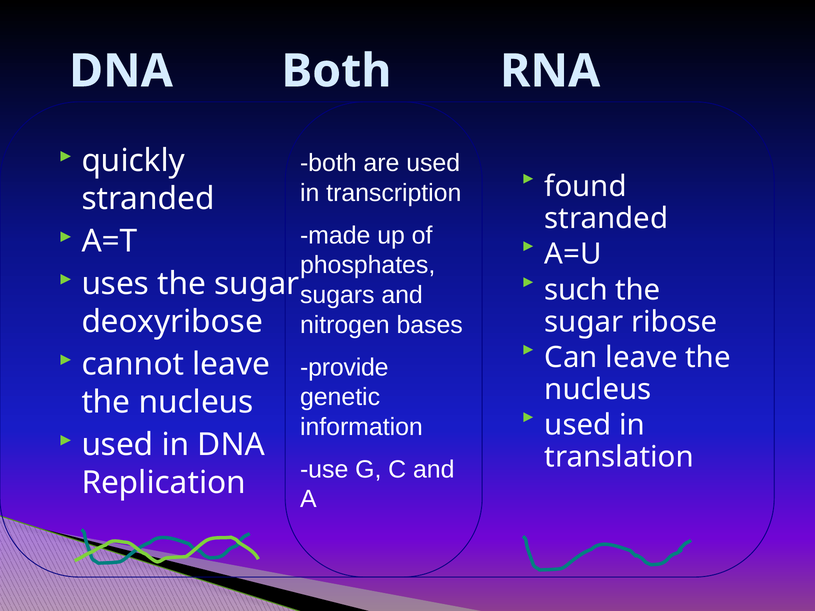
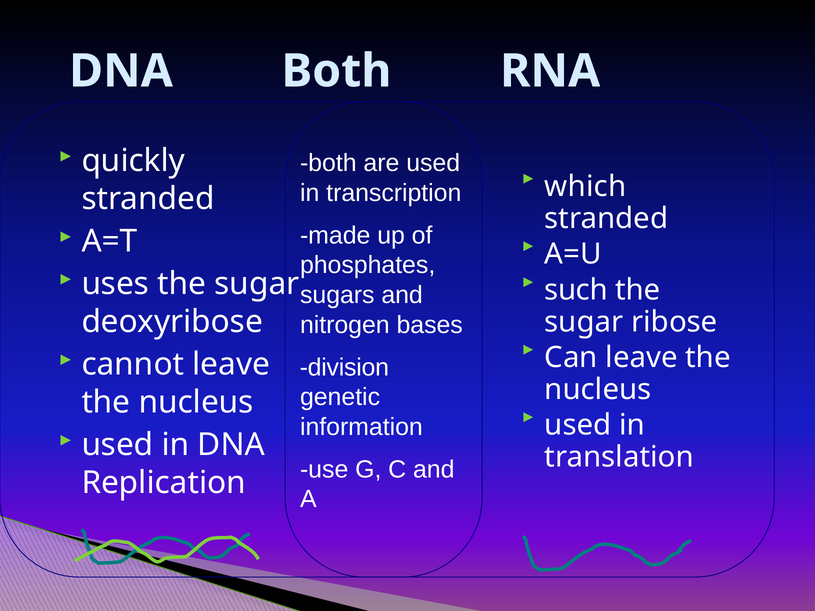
found: found -> which (585, 187)
provide: provide -> division (344, 367)
